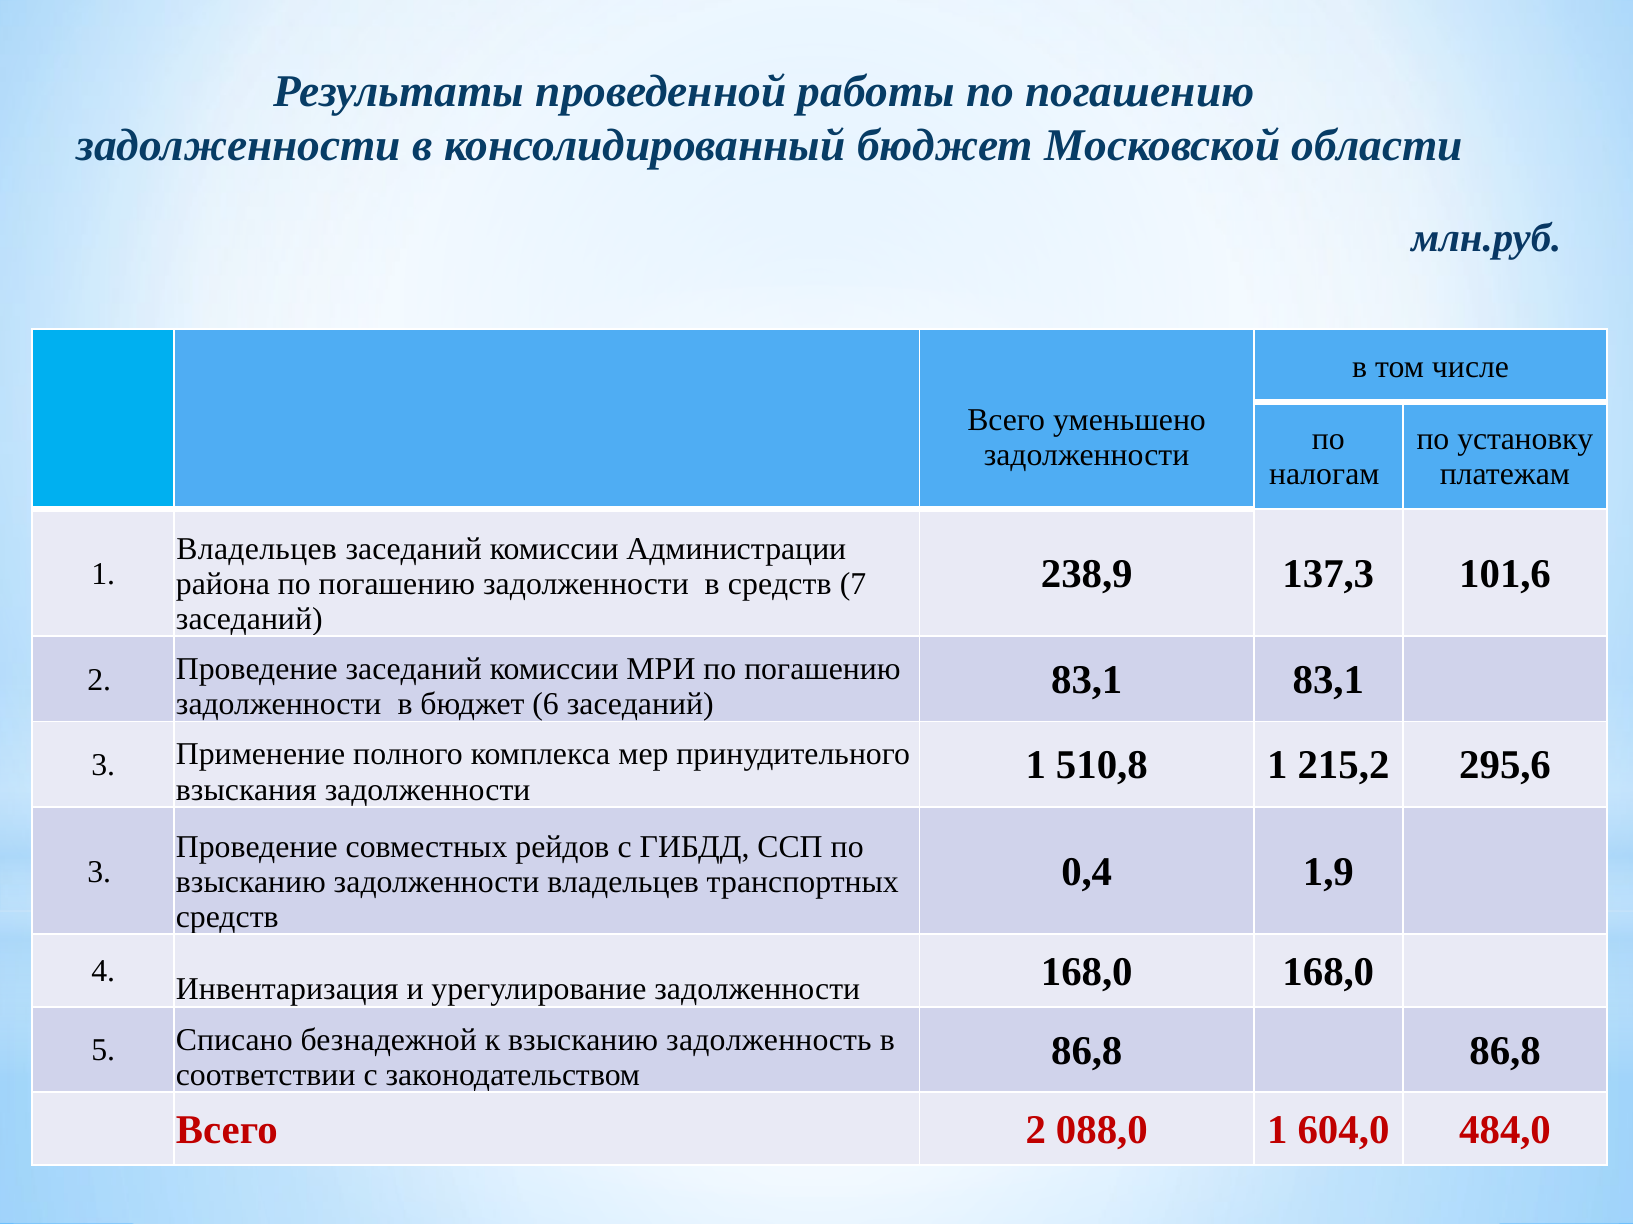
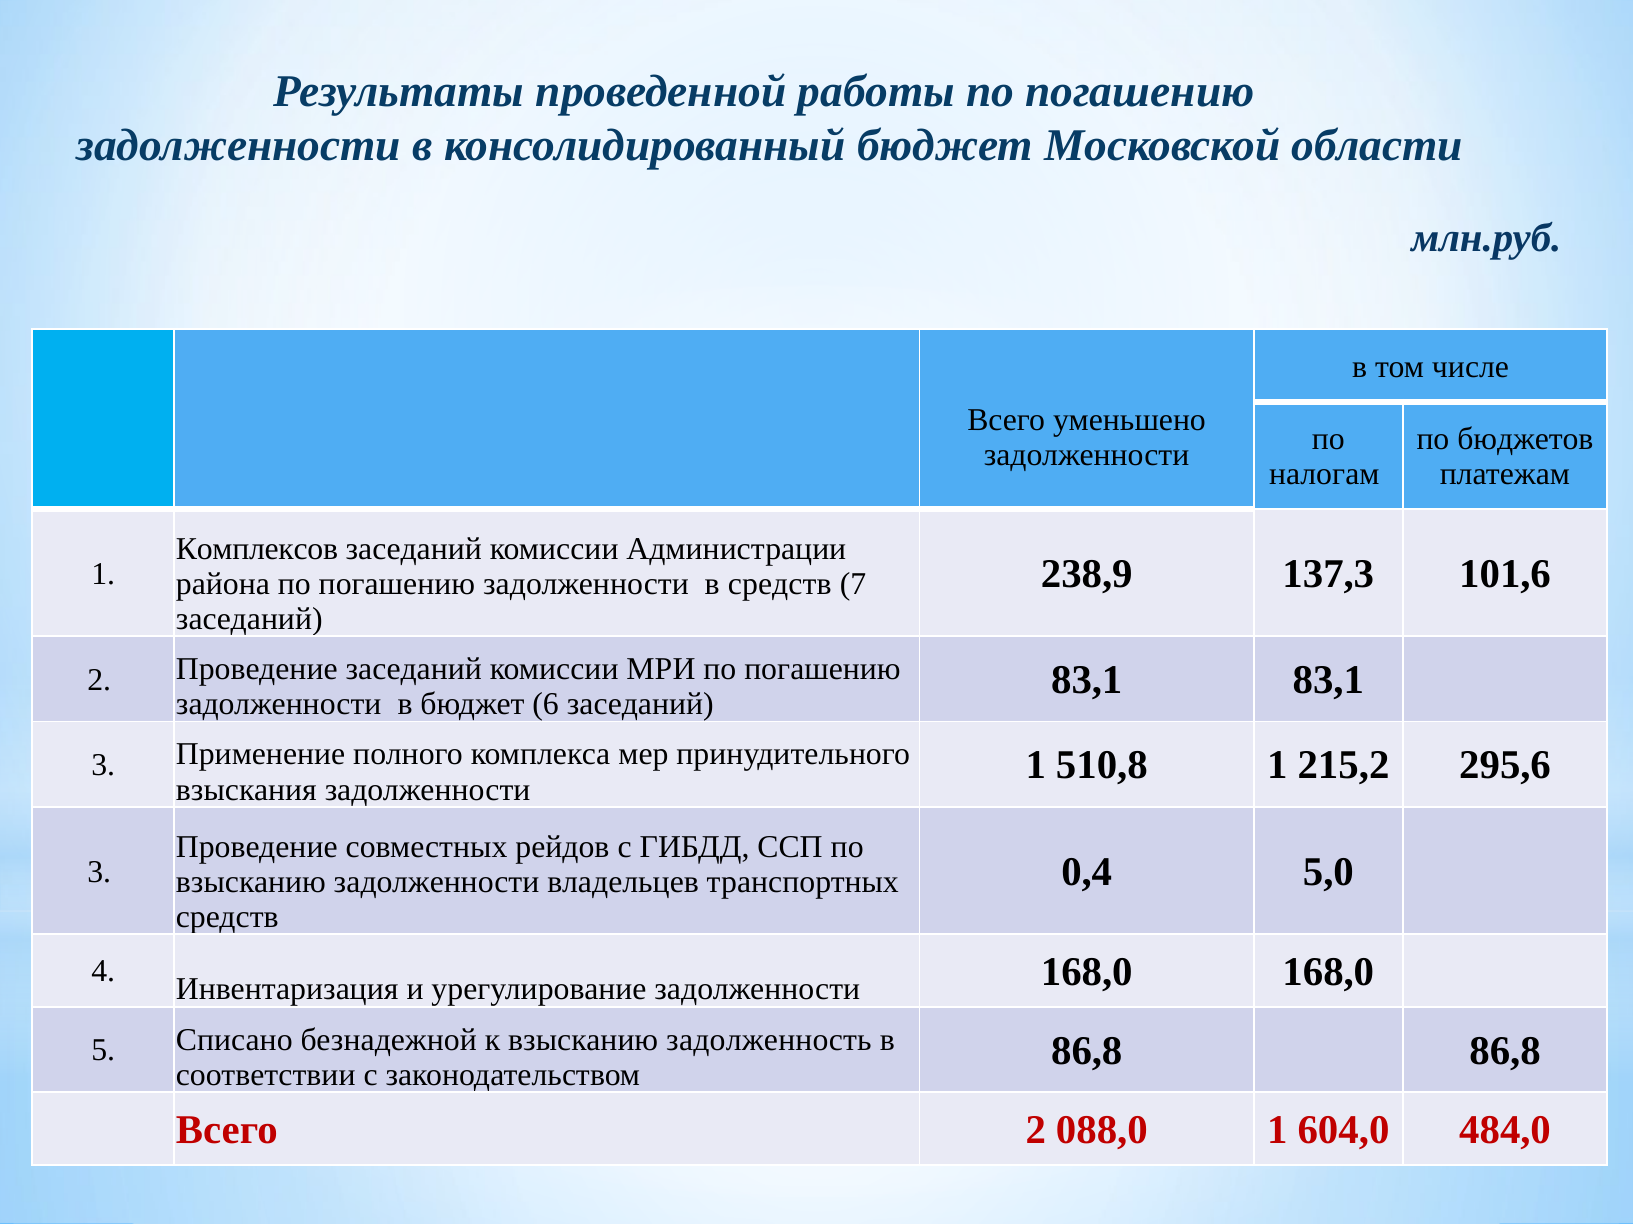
установку: установку -> бюджетов (1525, 439)
Владельцев: Владельцев -> Комплексов (257, 549)
1,9: 1,9 -> 5,0 (1328, 872)
